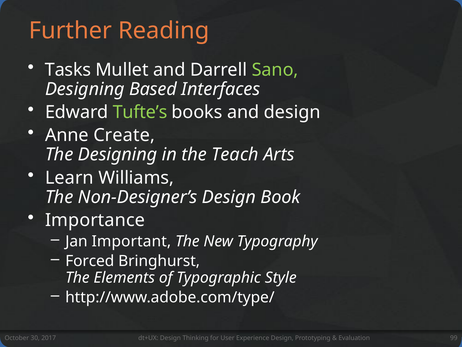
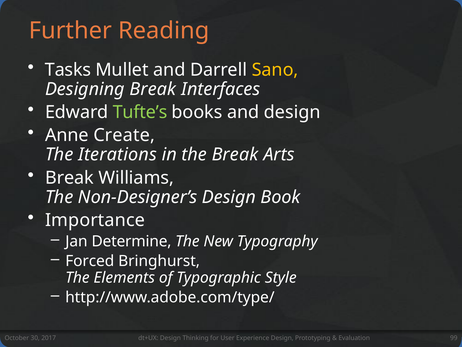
Sano colour: light green -> yellow (275, 70)
Designing Based: Based -> Break (153, 89)
The Designing: Designing -> Iterations (117, 154)
the Teach: Teach -> Break (235, 154)
Learn: Learn -> Break (69, 178)
Important: Important -> Determine (131, 241)
